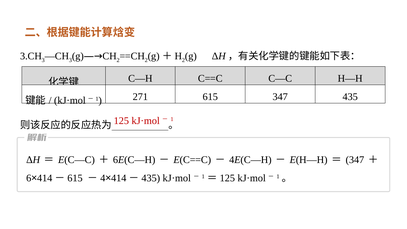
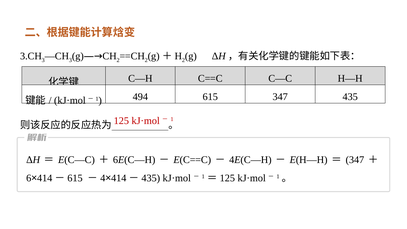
271: 271 -> 494 (140, 97)
